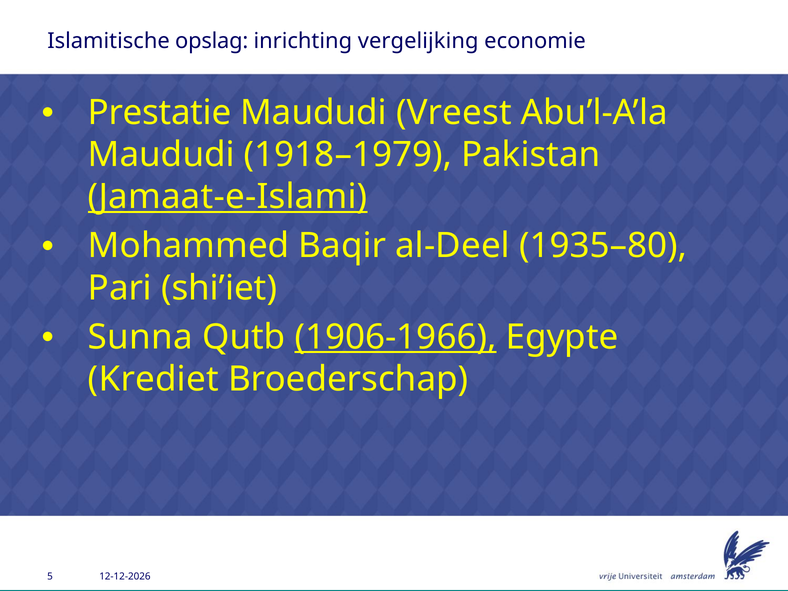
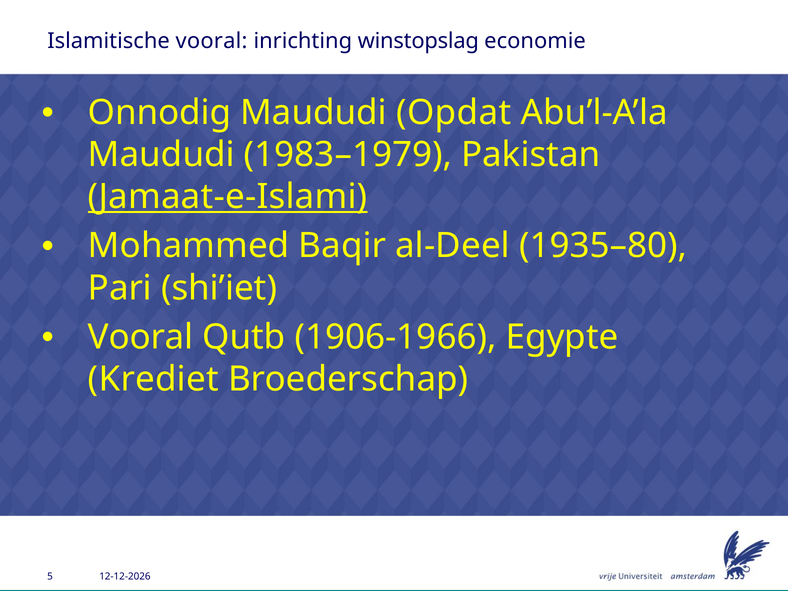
Islamitische opslag: opslag -> vooral (211, 41)
vergelijking: vergelijking -> winstopslag (418, 41)
Prestatie: Prestatie -> Onnodig (160, 113)
Vreest: Vreest -> Opdat (454, 113)
1918–1979: 1918–1979 -> 1983–1979 (348, 155)
Sunna: Sunna -> Vooral (141, 337)
1906-1966 underline: present -> none (396, 337)
